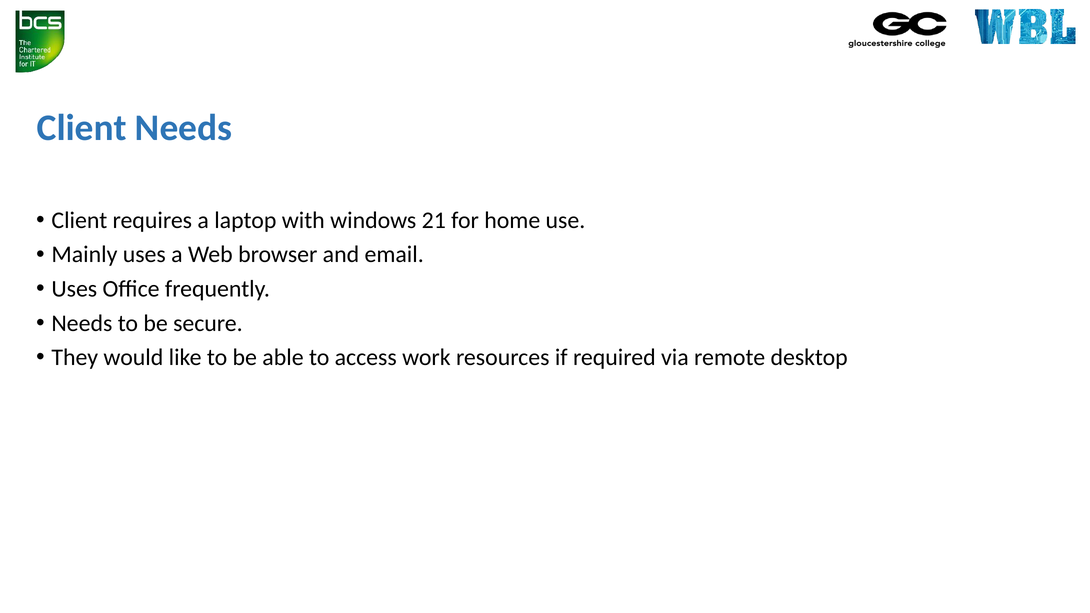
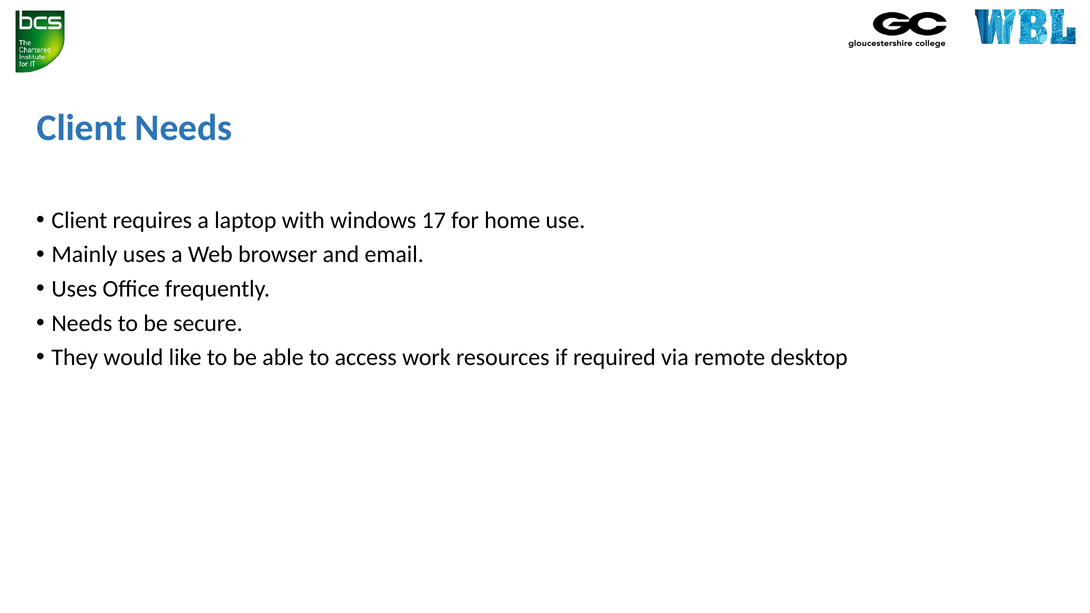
21: 21 -> 17 (434, 220)
